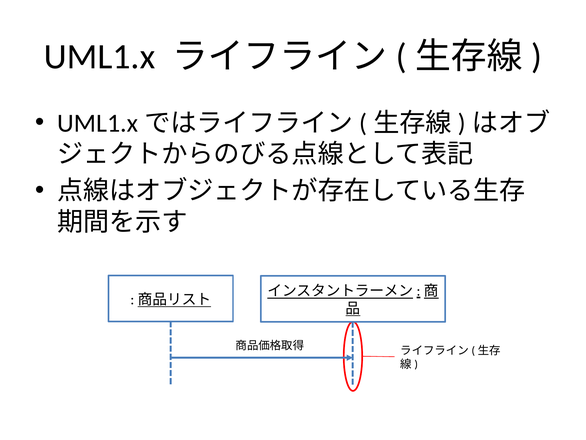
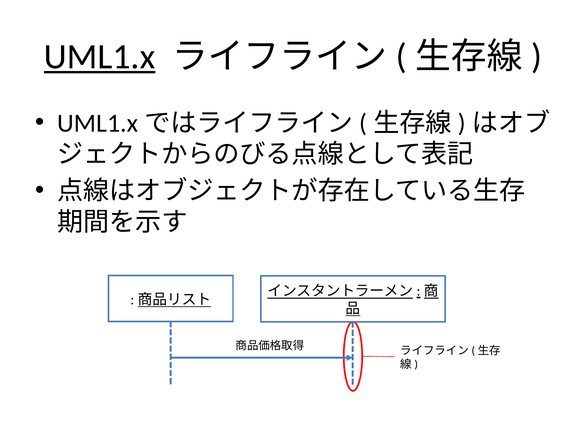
UML1.x underline: none -> present (100, 57)
